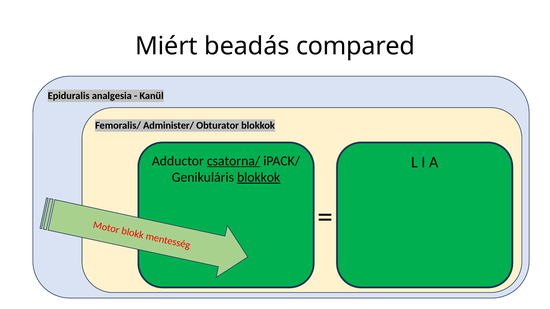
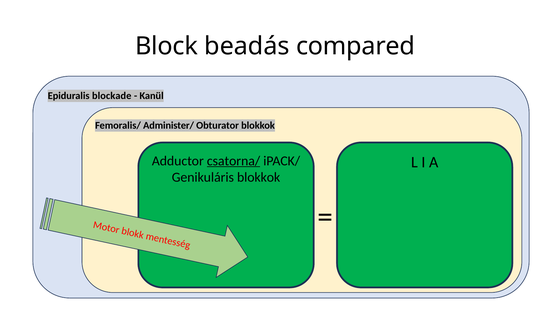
Miért: Miért -> Block (166, 46)
analgesia: analgesia -> blockade (112, 96)
blokkok underline: present -> none (259, 178)
